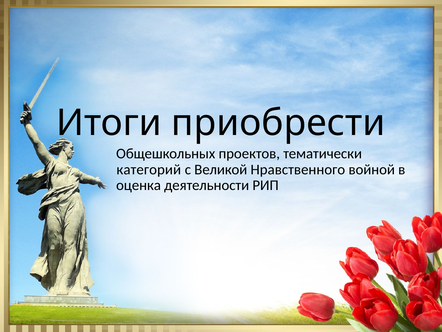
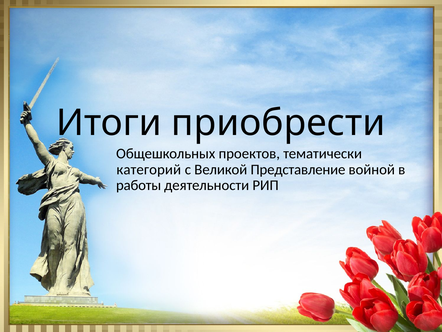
Нравственного: Нравственного -> Представление (298, 169)
оценка: оценка -> работы (139, 185)
